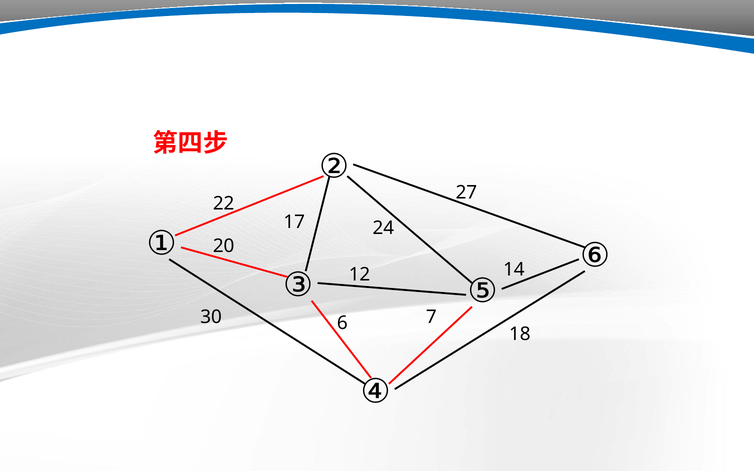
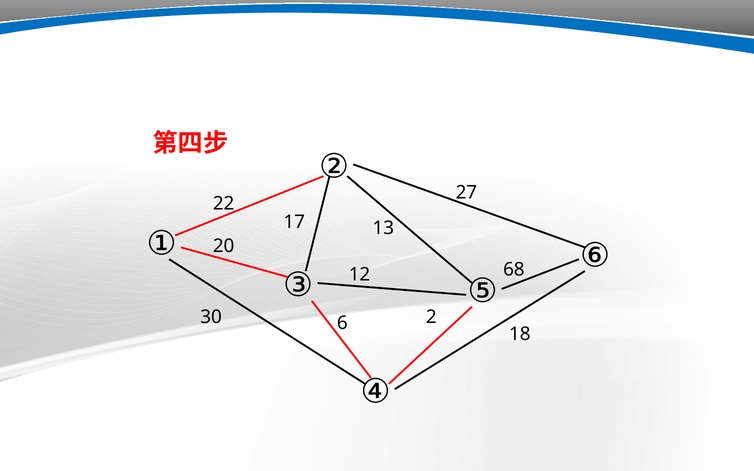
24: 24 -> 13 (383, 228)
14: 14 -> 68 (514, 270)
7: 7 -> 2 (431, 317)
